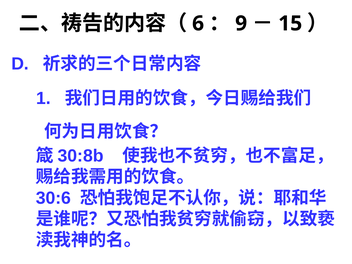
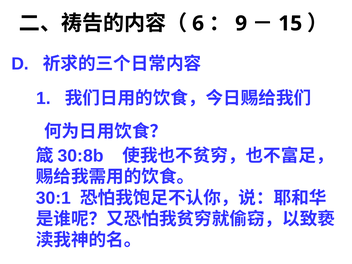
30:6: 30:6 -> 30:1 (53, 198)
